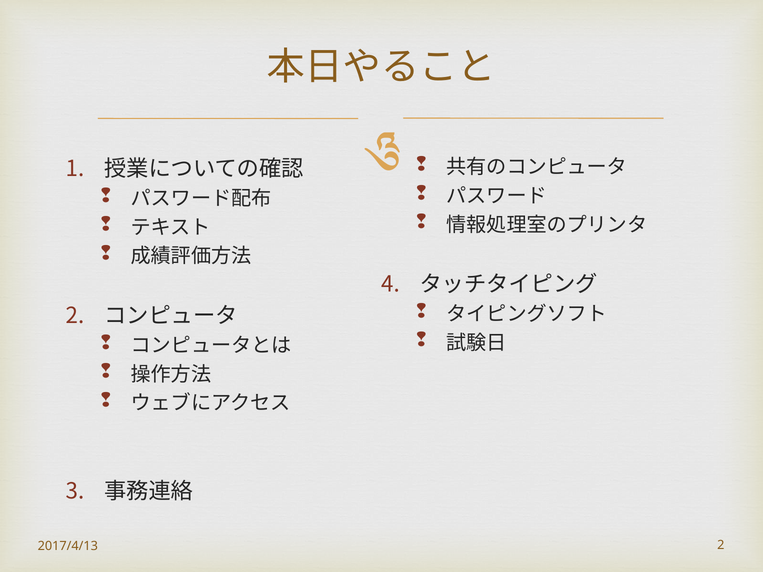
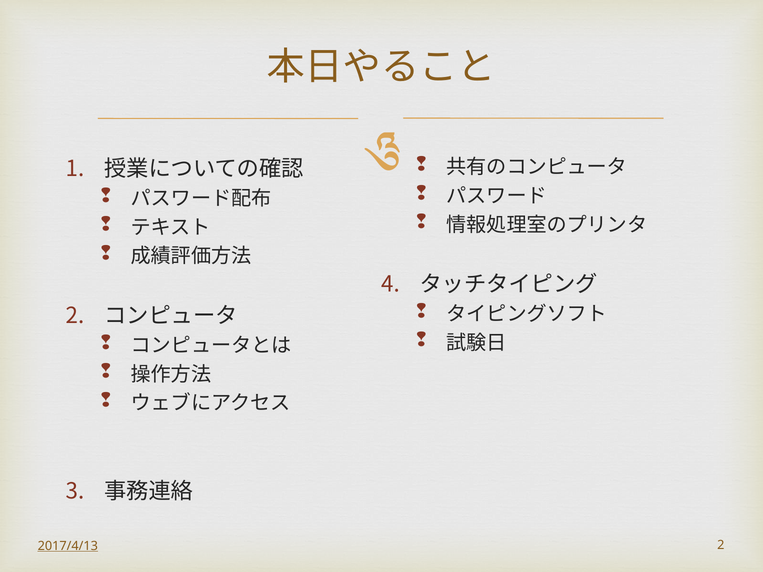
2017/4/13 underline: none -> present (68, 546)
